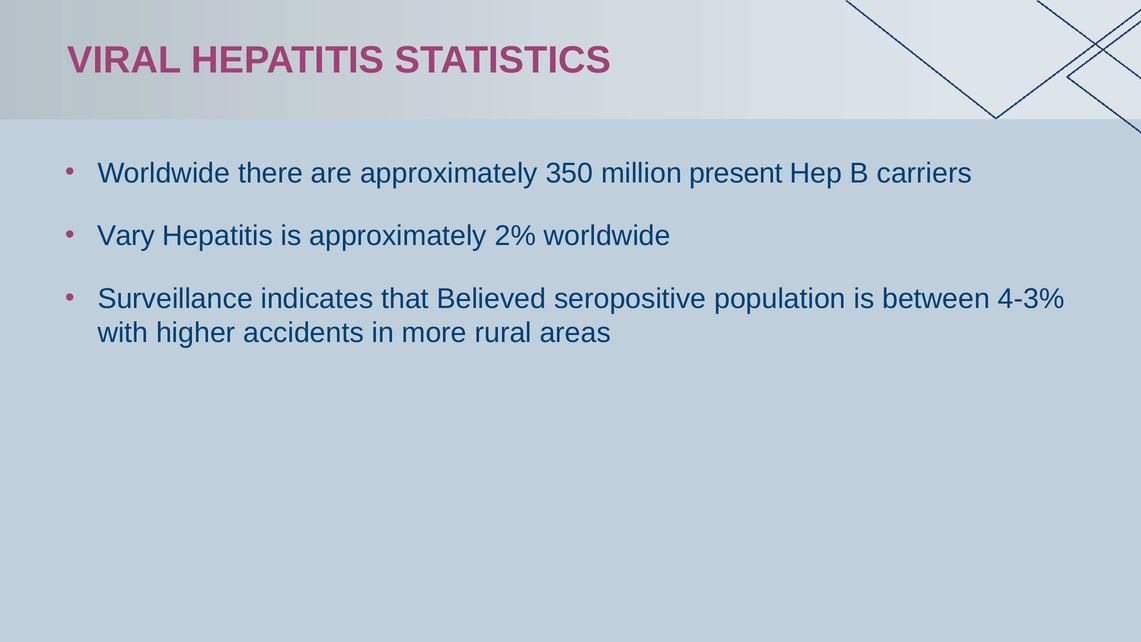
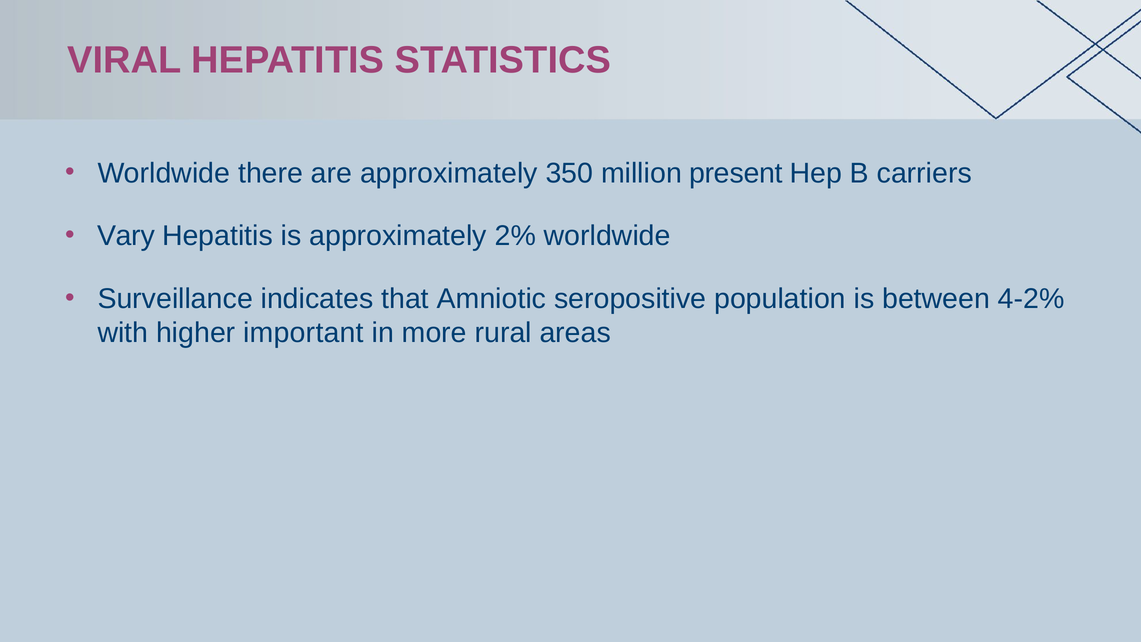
Believed: Believed -> Amniotic (491, 299)
4-3%: 4-3% -> 4-2% (1031, 299)
accidents: accidents -> important (303, 333)
